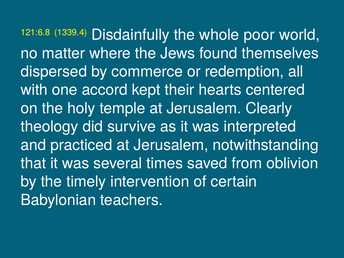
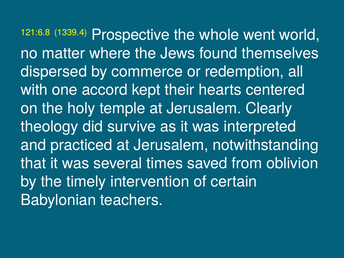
Disdainfully: Disdainfully -> Prospective (131, 35)
poor: poor -> went (259, 35)
